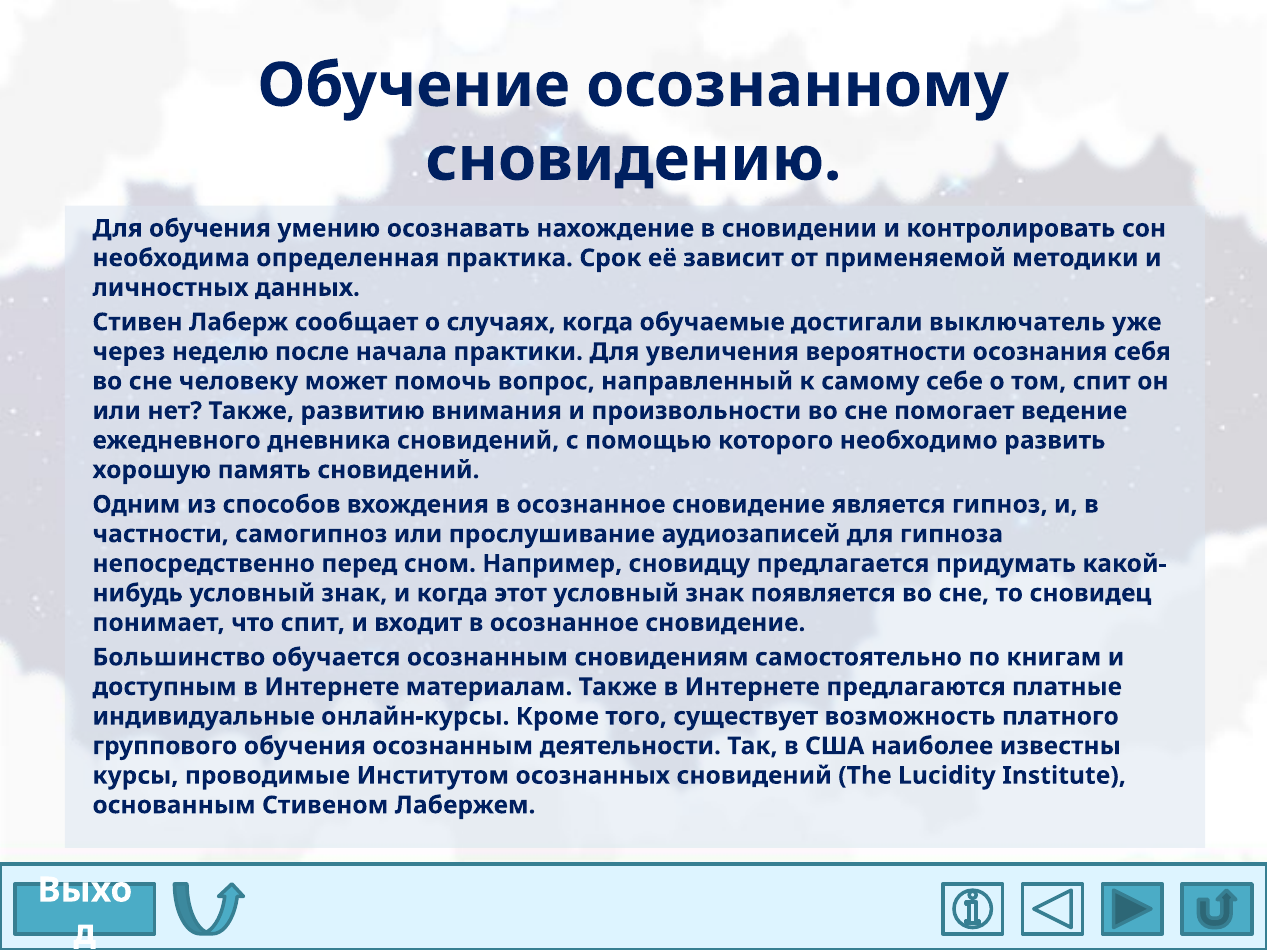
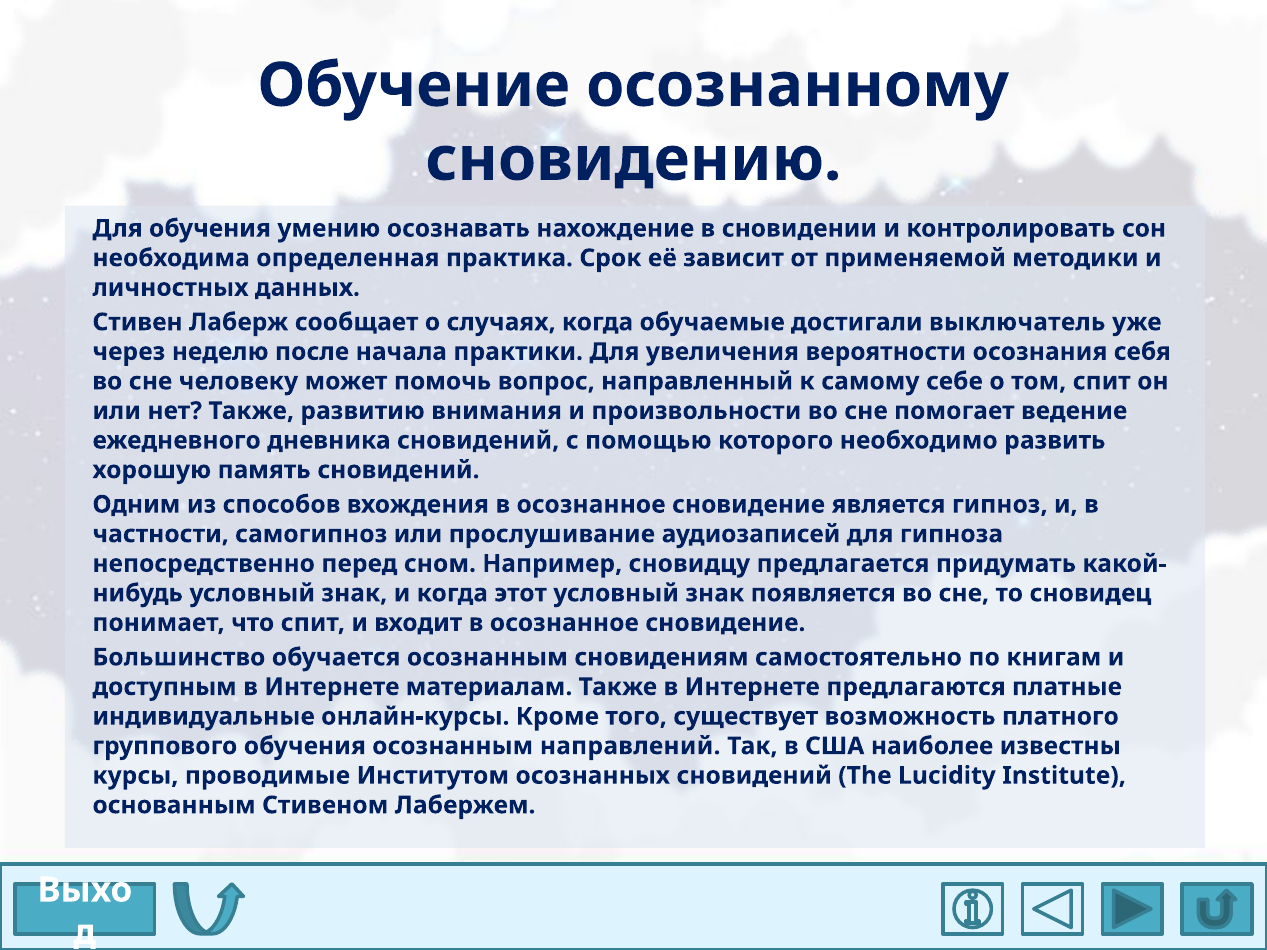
деятельности: деятельности -> направлений (630, 746)
